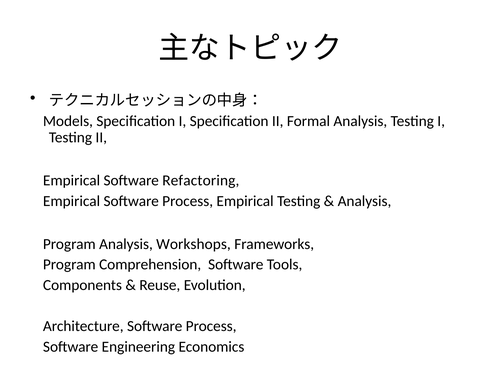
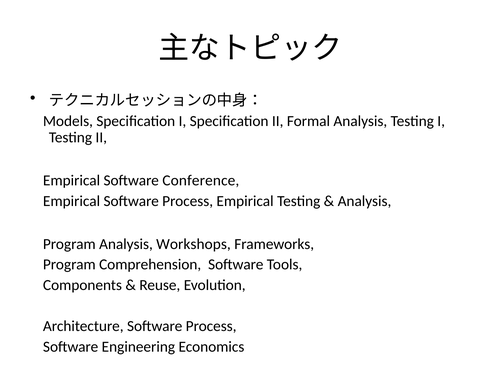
Refactoring: Refactoring -> Conference (201, 180)
